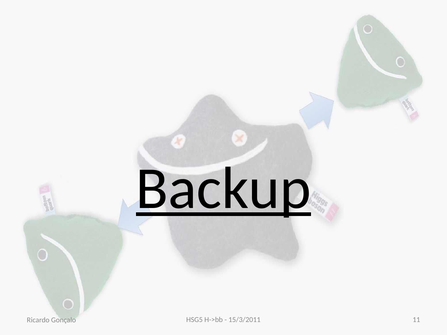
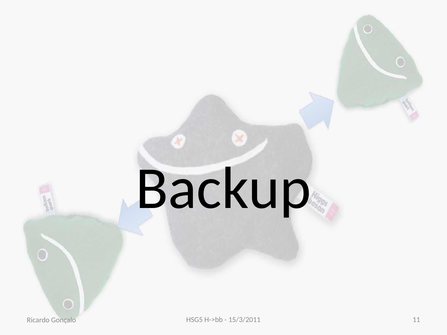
Backup underline: present -> none (224, 189)
